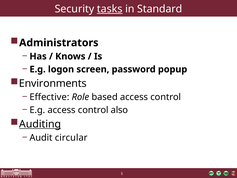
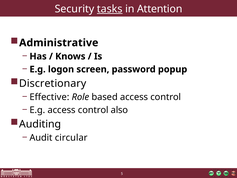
Standard: Standard -> Attention (160, 9)
Administrators: Administrators -> Administrative (59, 43)
Environments: Environments -> Discretionary (53, 83)
Auditing underline: present -> none (40, 124)
